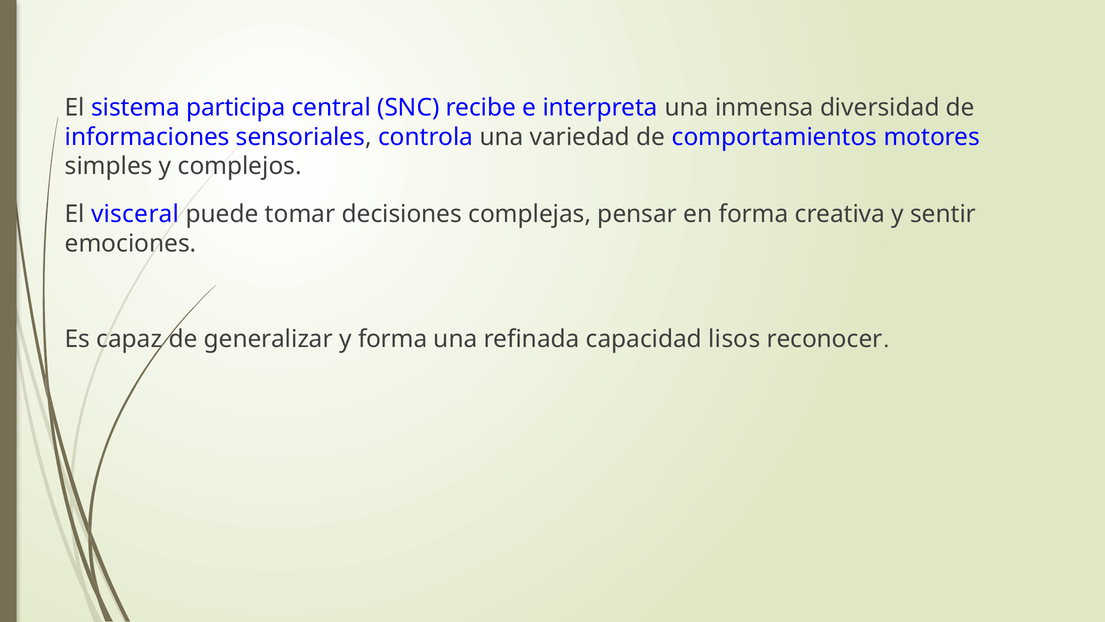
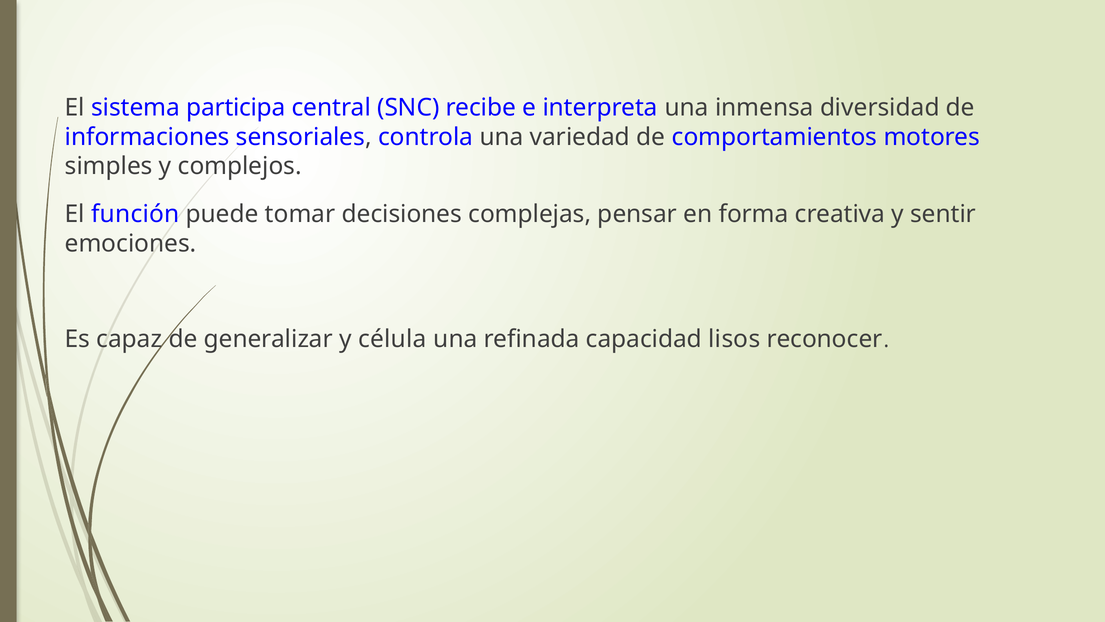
visceral: visceral -> función (135, 214)
y forma: forma -> célula (393, 339)
